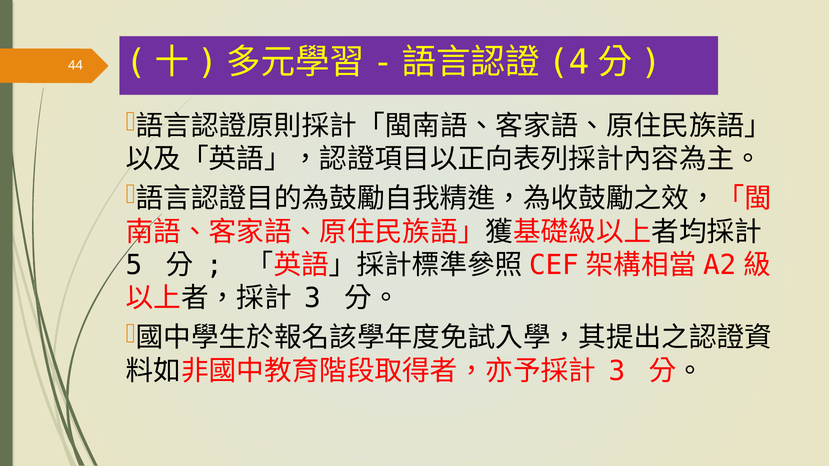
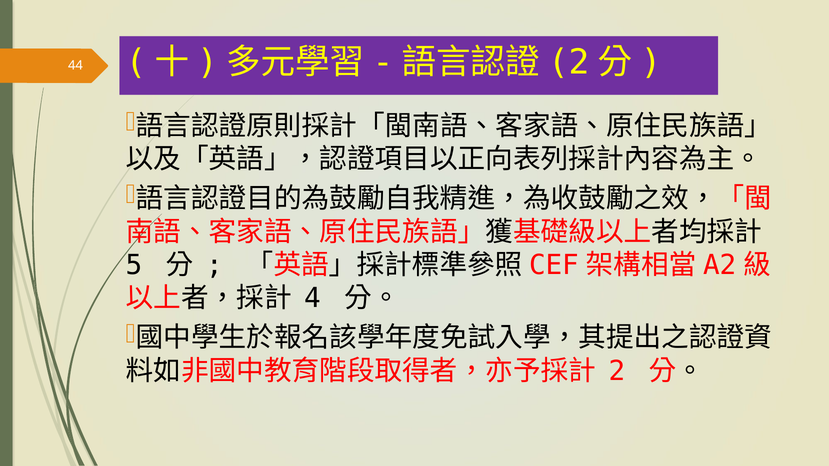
4: 4 -> 2 (569, 62)
3: 3 -> 4 (313, 298)
3: 3 -> 2 (617, 371)
